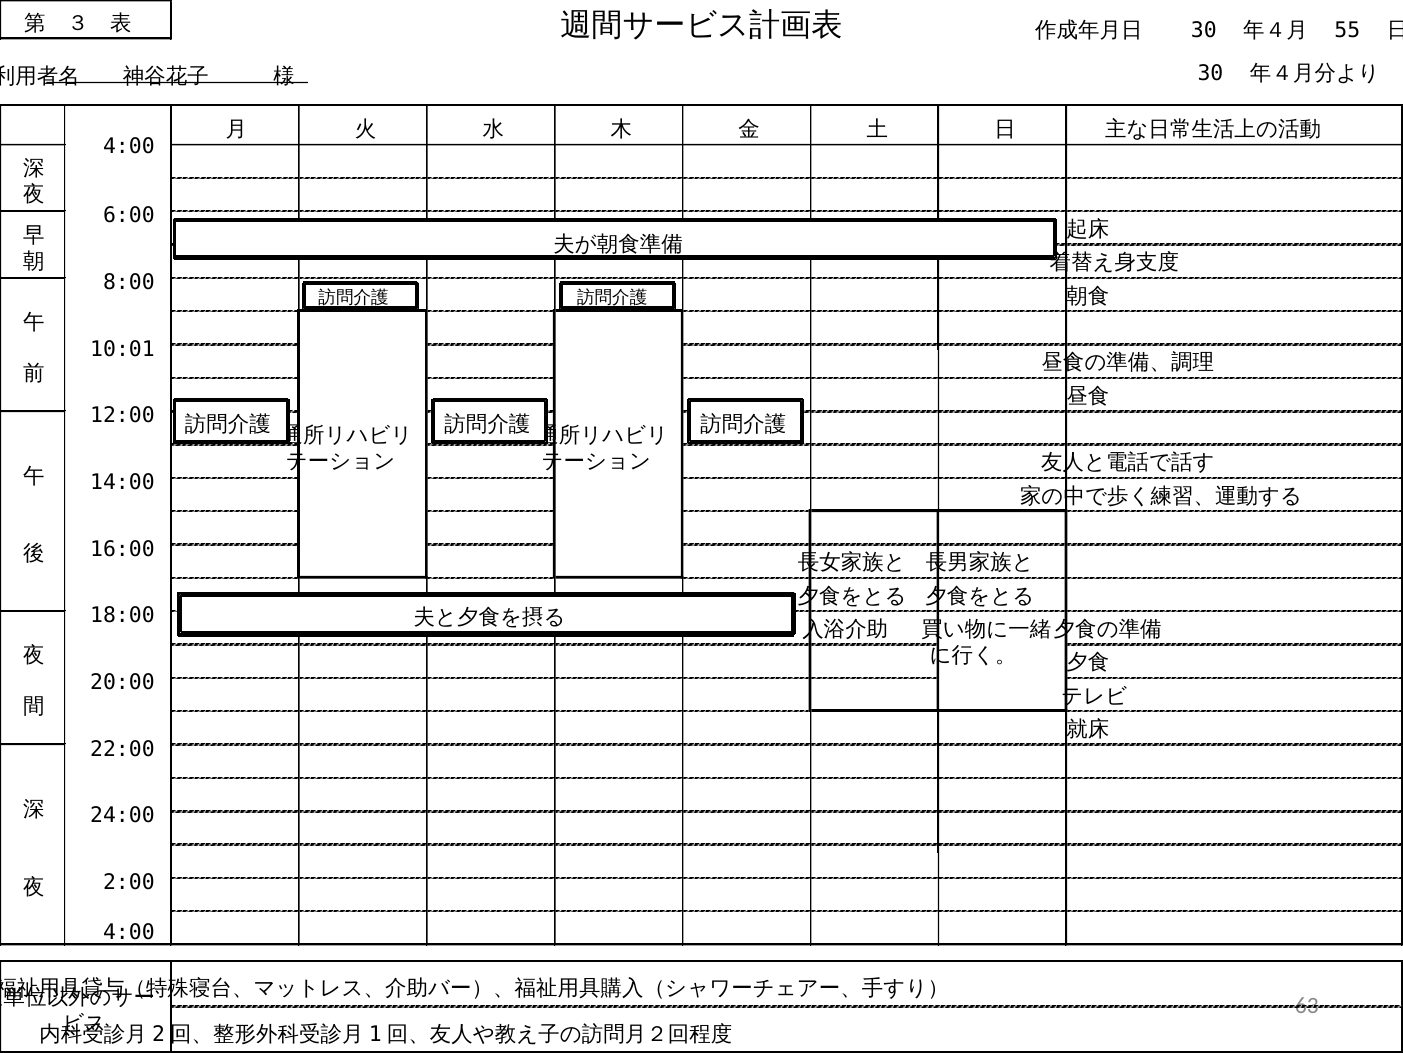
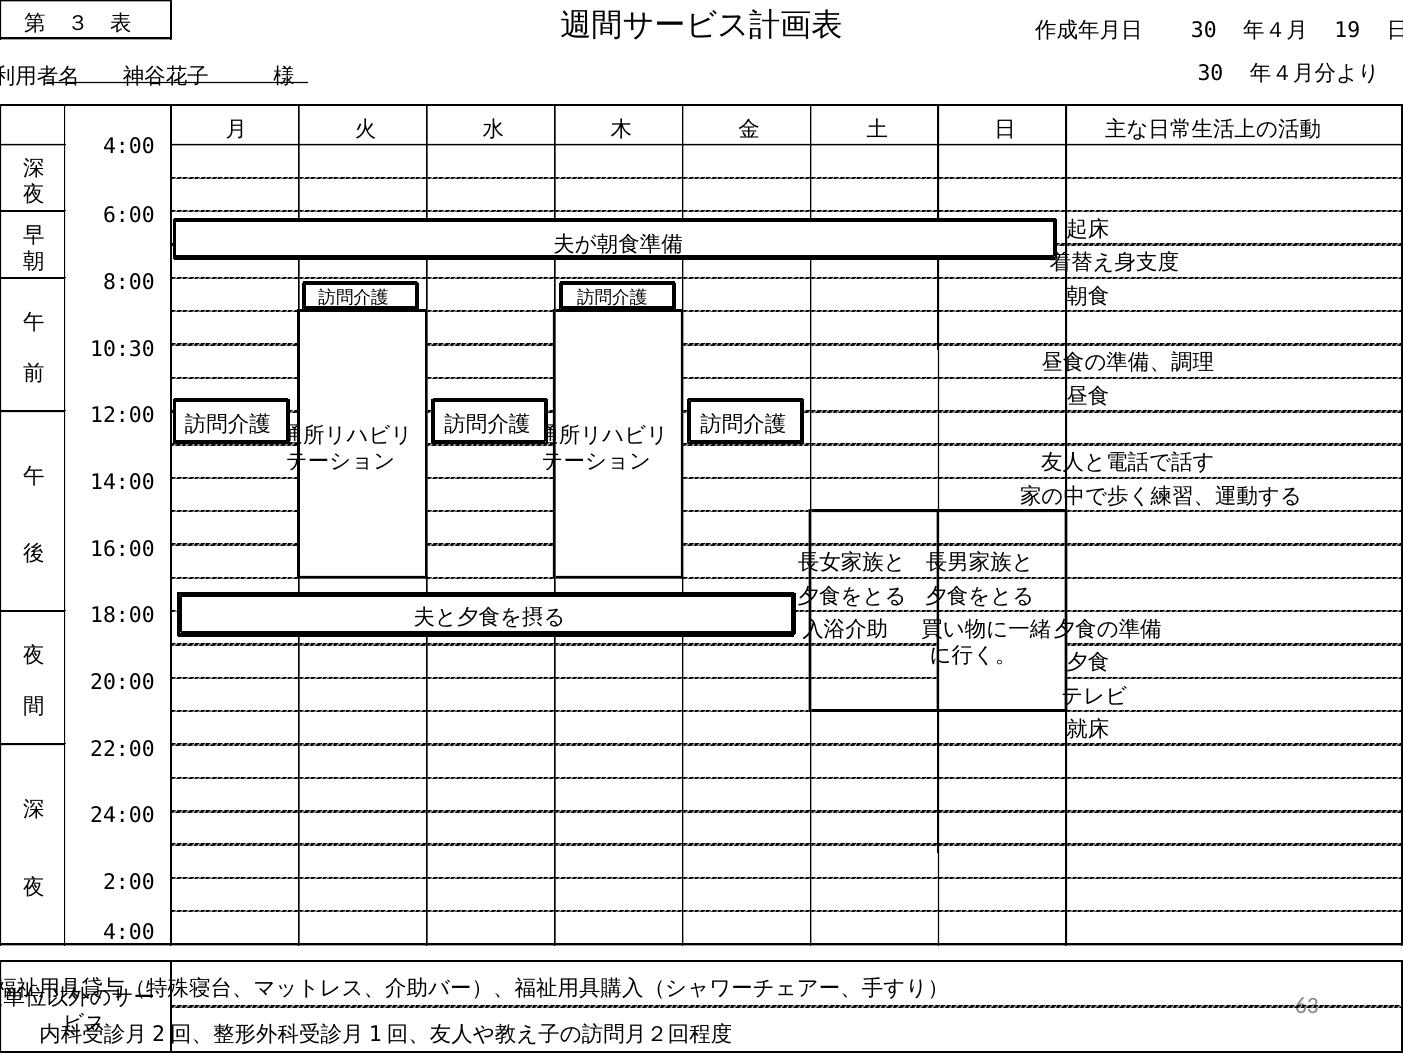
55: 55 -> 19 (1347, 31)
10:01: 10:01 -> 10:30 (122, 349)
